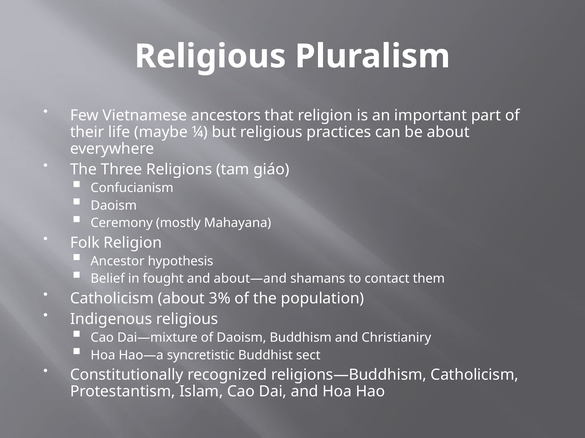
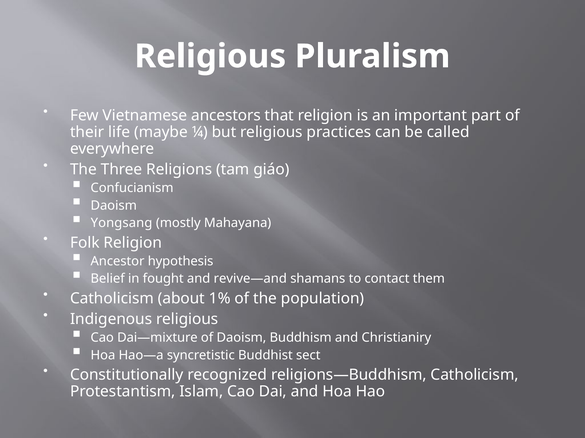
be about: about -> called (448, 132)
Ceremony: Ceremony -> Yongsang (122, 223)
about—and: about—and -> revive—and (250, 279)
3%: 3% -> 1% (220, 299)
